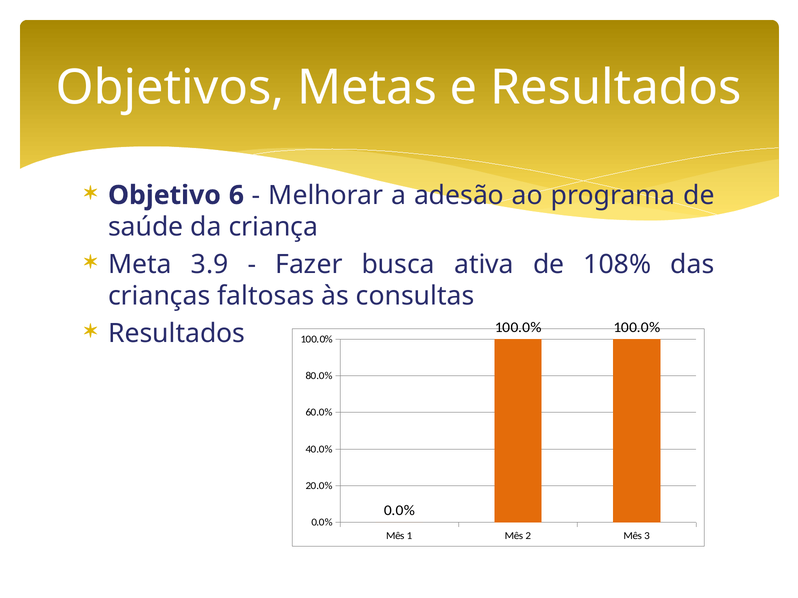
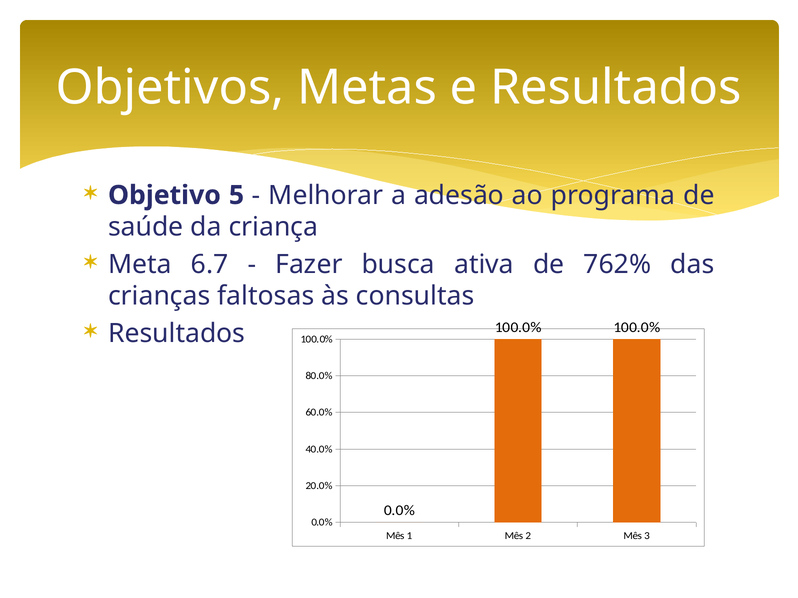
6: 6 -> 5 (236, 195)
3.9: 3.9 -> 6.7 (210, 265)
108%: 108% -> 762% (617, 265)
